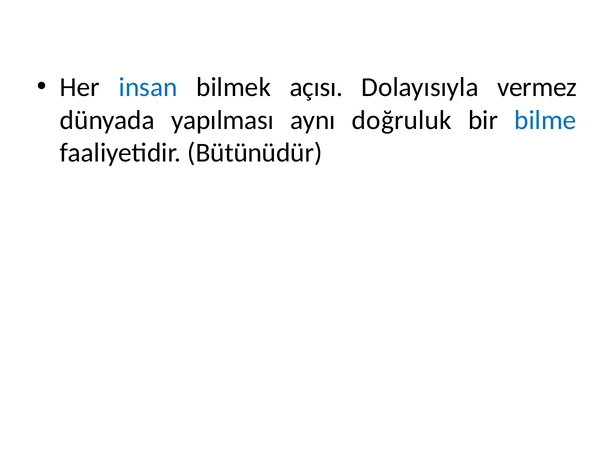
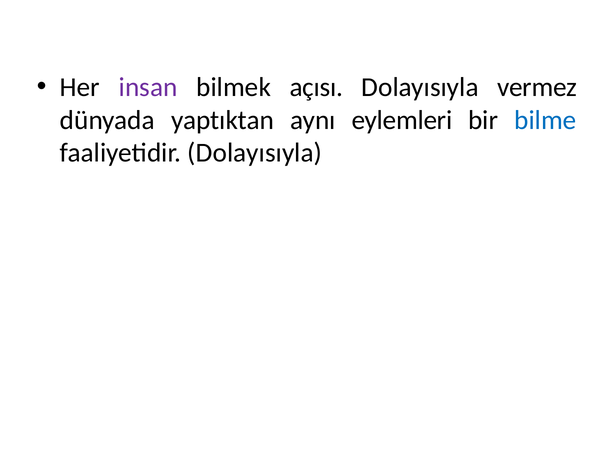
insan colour: blue -> purple (148, 87)
yapılması: yapılması -> yaptıktan (223, 120)
doğruluk: doğruluk -> eylemleri (402, 120)
faaliyetidir Bütünüdür: Bütünüdür -> Dolayısıyla (255, 153)
